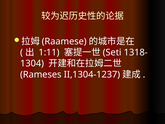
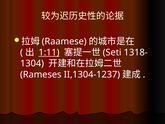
1:11 underline: none -> present (49, 52)
